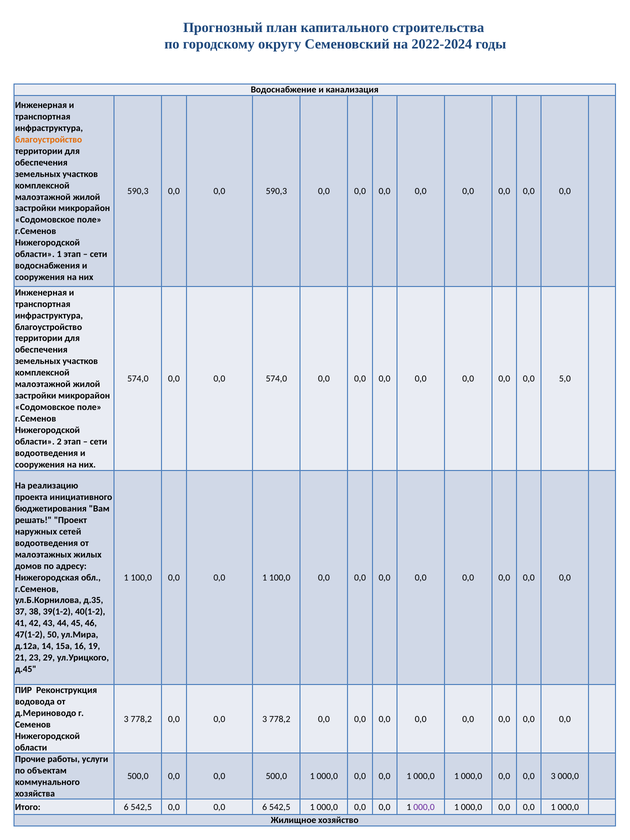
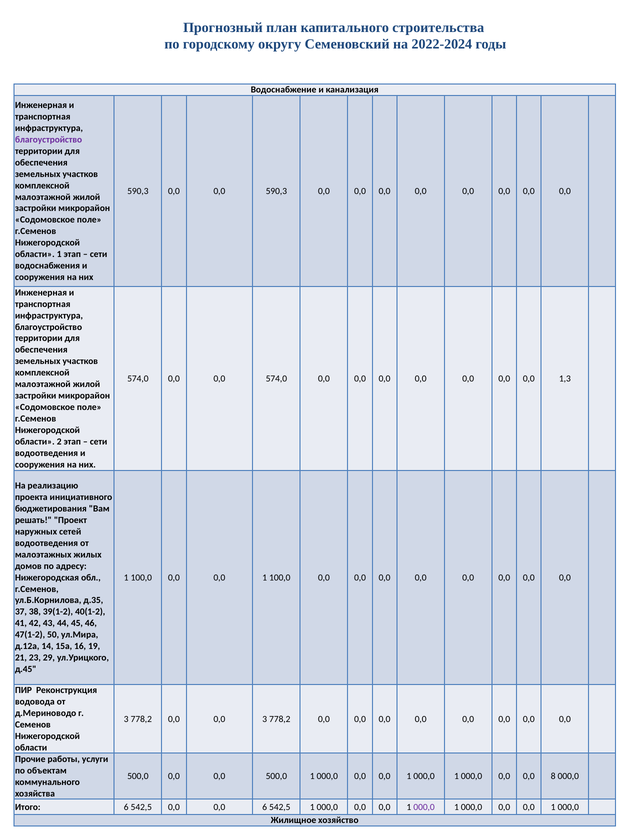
благоустройство colour: orange -> purple (49, 140)
5,0: 5,0 -> 1,3 (565, 379)
000,0 0,0 0,0 3: 3 -> 8 (553, 776)
